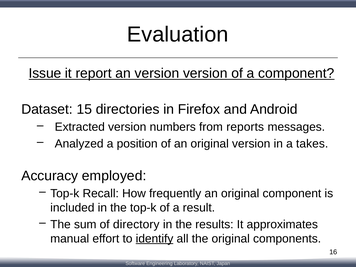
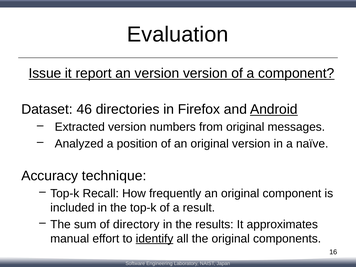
15: 15 -> 46 (84, 109)
Android underline: none -> present (274, 109)
from reports: reports -> original (245, 127)
takes: takes -> naïve (312, 144)
employed: employed -> technique (114, 176)
